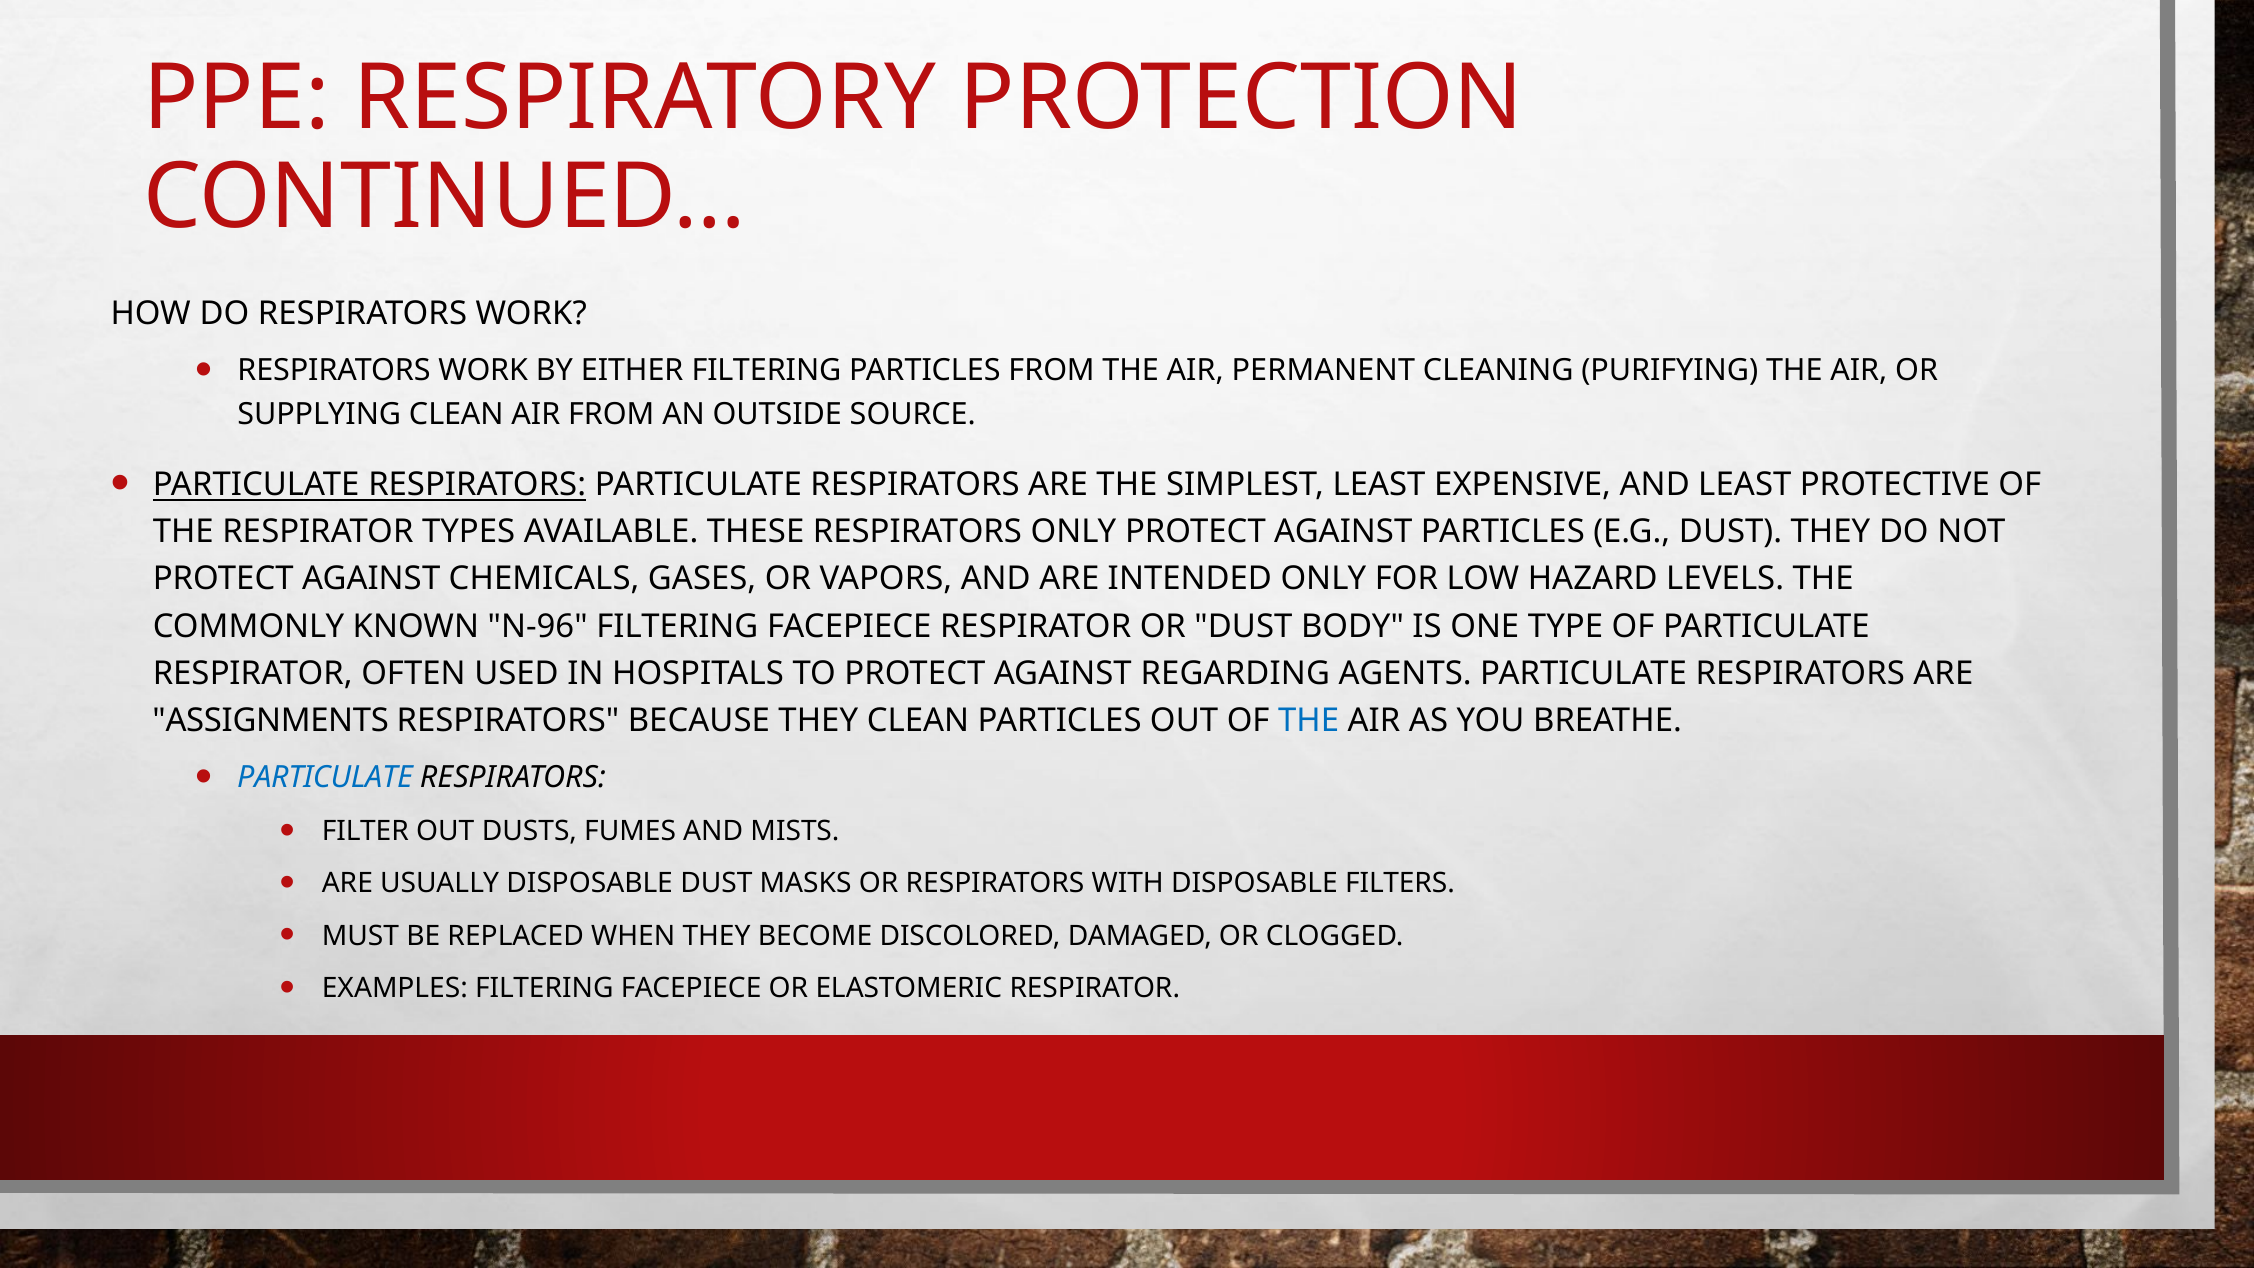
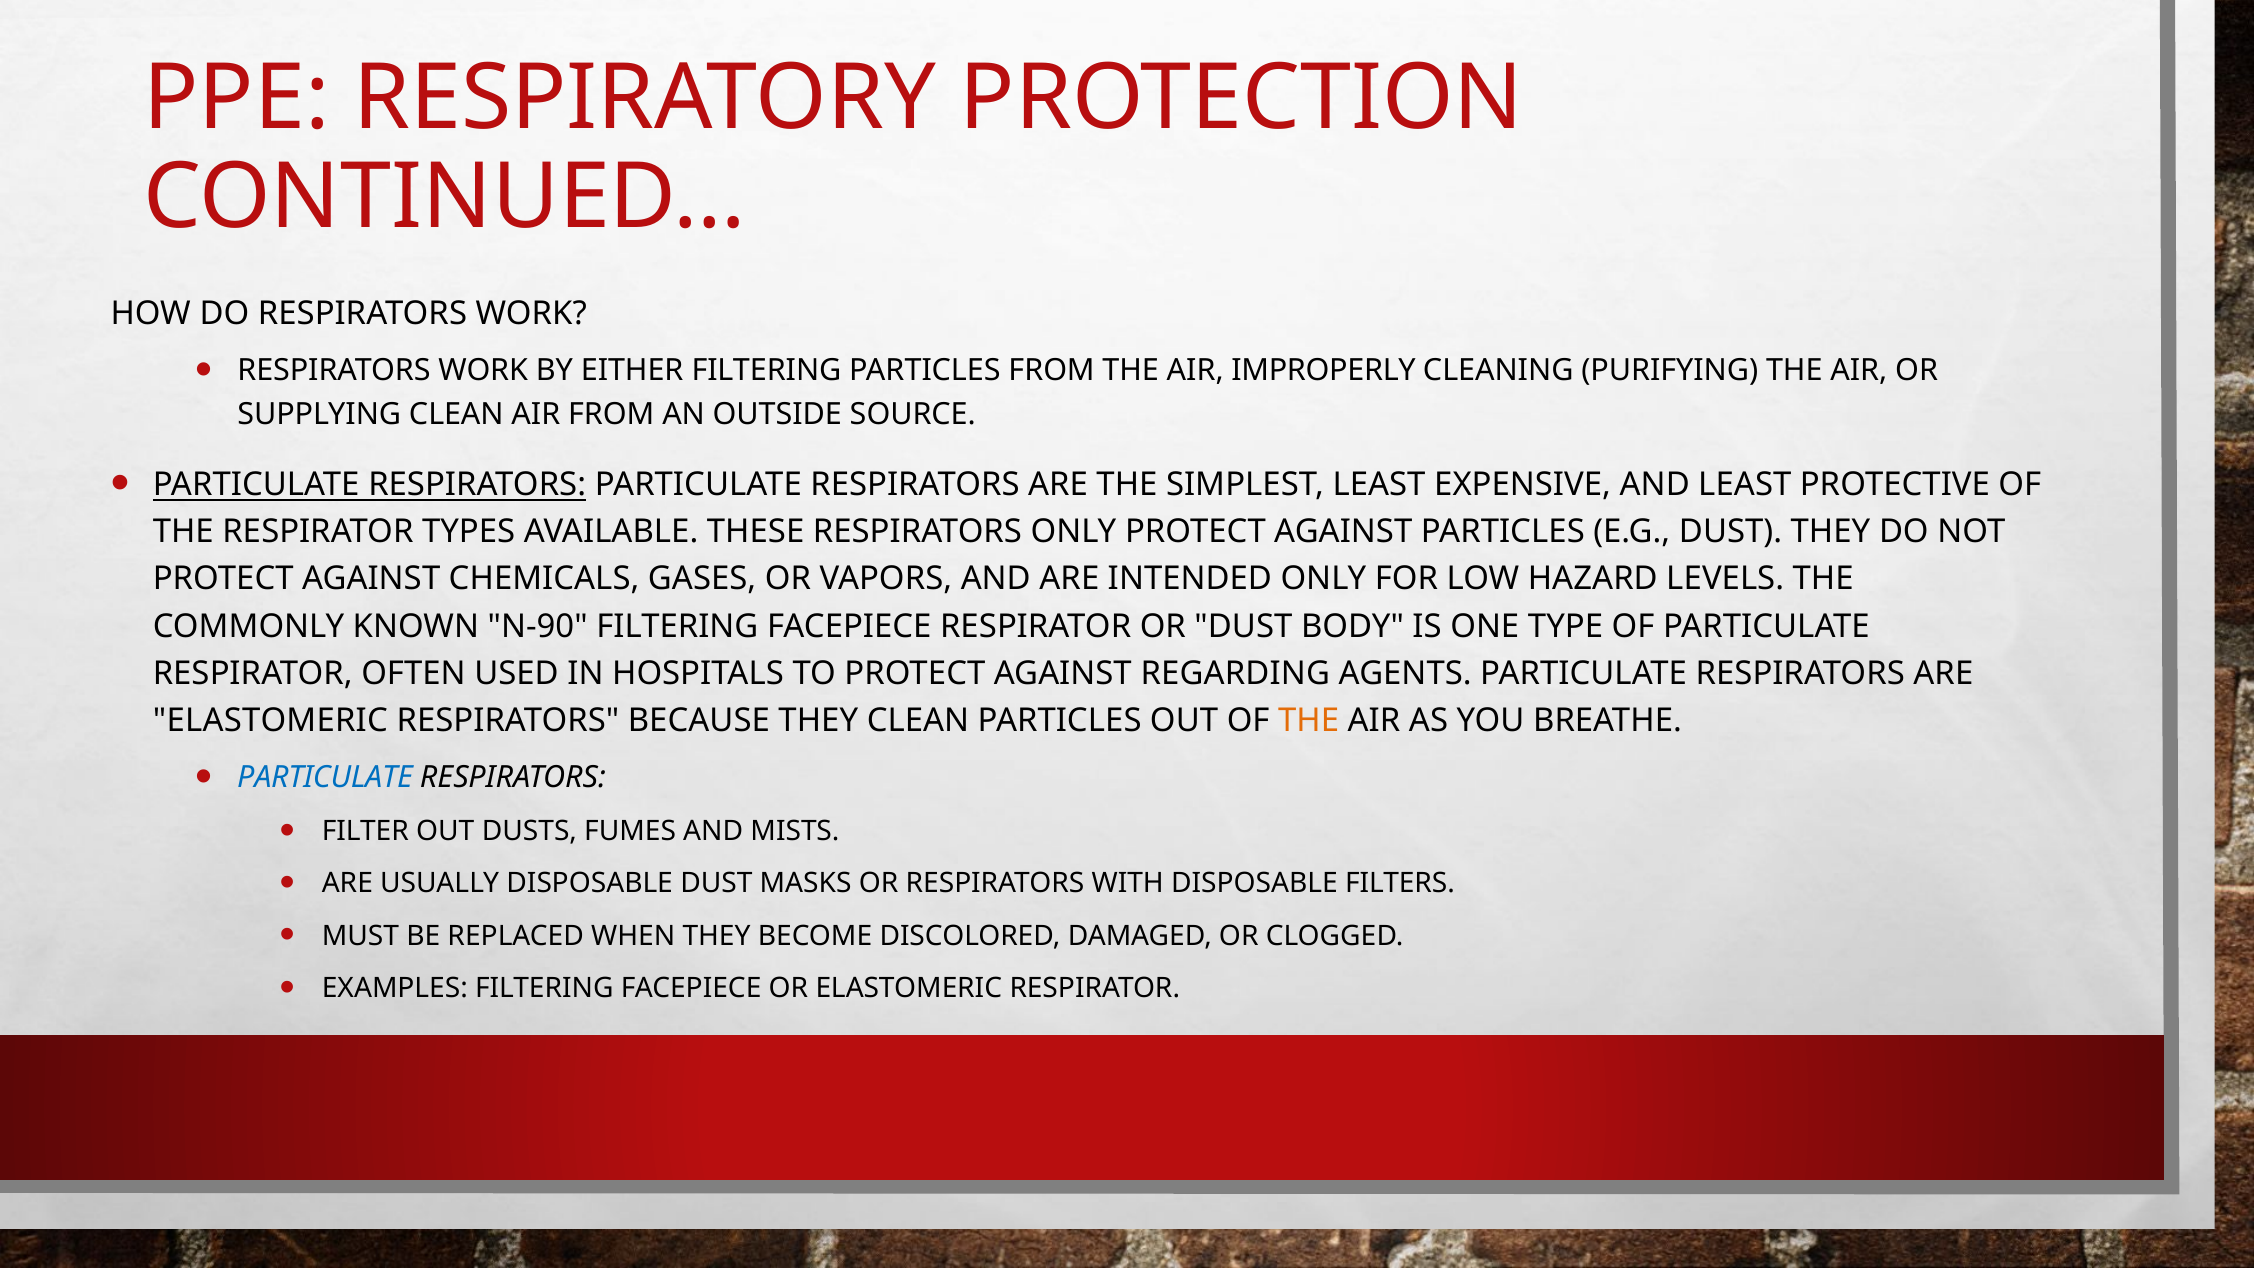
PERMANENT: PERMANENT -> IMPROPERLY (1324, 371)
N-96: N-96 -> N-90 (538, 626)
ASSIGNMENTS: ASSIGNMENTS -> ELASTOMERIC (270, 721)
THE colour: blue -> orange (1309, 721)
